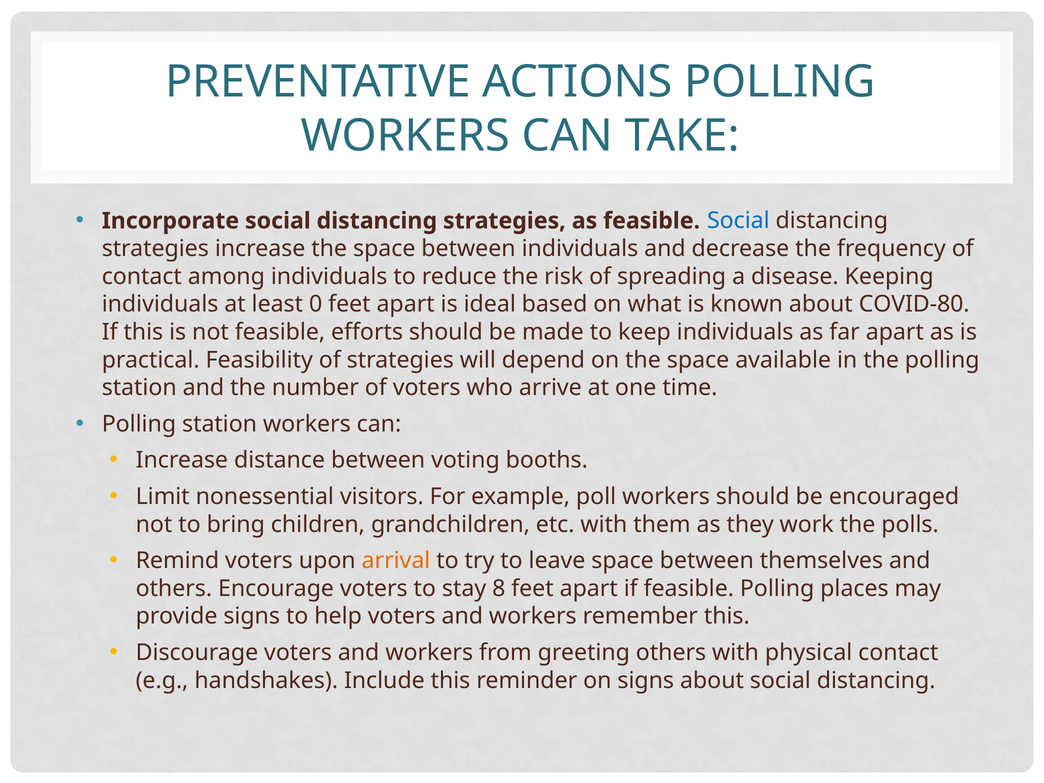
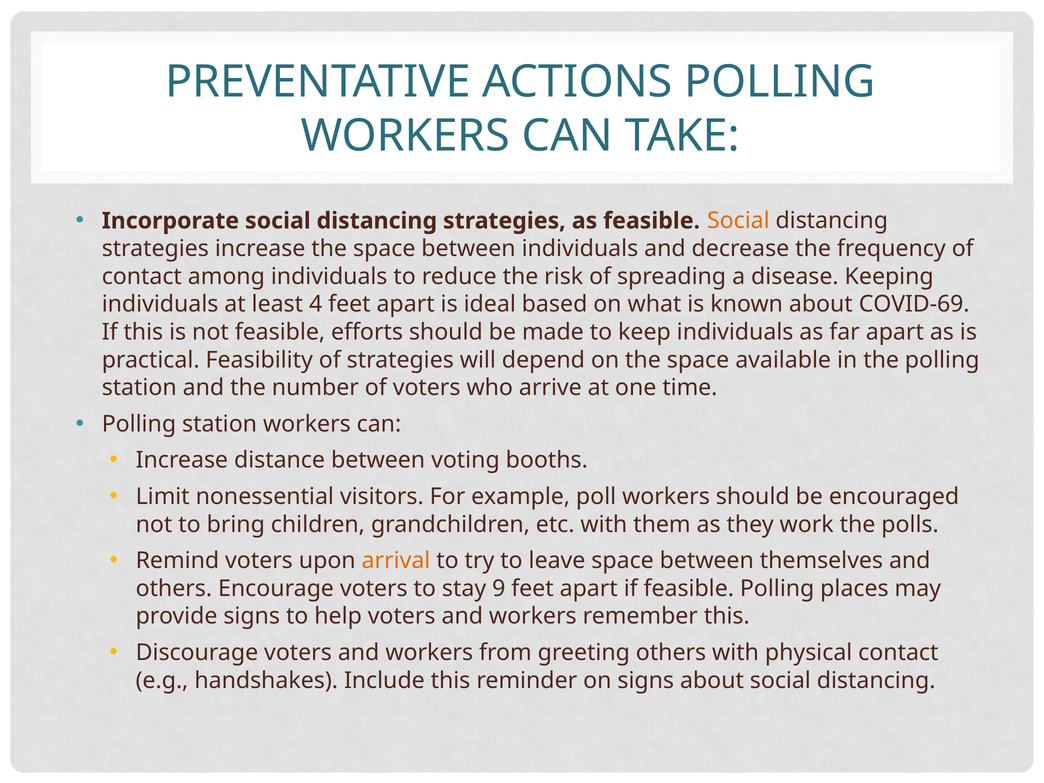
Social colour: blue -> orange (738, 221)
0: 0 -> 4 (316, 304)
COVID-80: COVID-80 -> COVID-69 (914, 304)
8: 8 -> 9 (499, 588)
